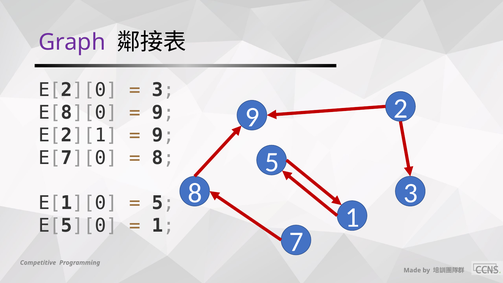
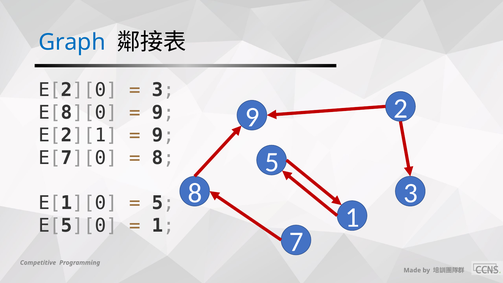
Graph colour: purple -> blue (72, 42)
